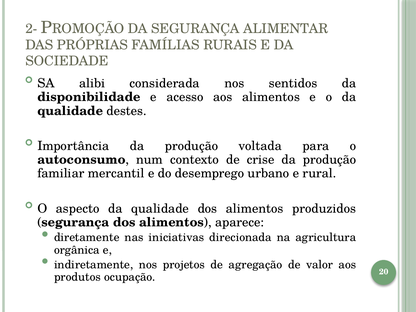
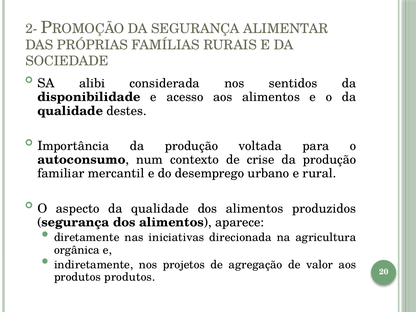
produtos ocupação: ocupação -> produtos (130, 277)
